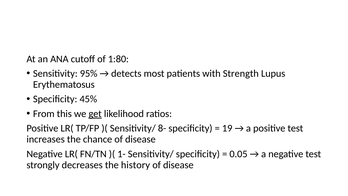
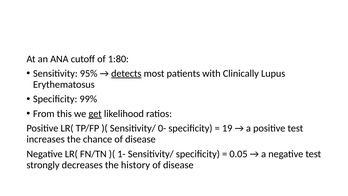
detects underline: none -> present (126, 73)
Strength: Strength -> Clinically (241, 73)
45%: 45% -> 99% (88, 99)
8-: 8- -> 0- (162, 128)
